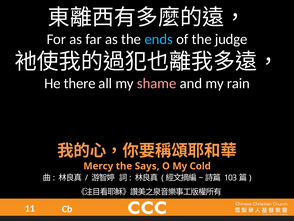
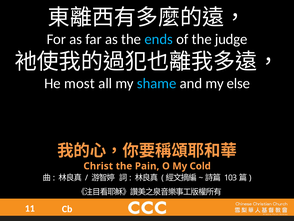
there: there -> most (79, 83)
shame colour: pink -> light blue (157, 83)
rain: rain -> else (238, 83)
Mercy: Mercy -> Christ (98, 166)
Says: Says -> Pain (147, 166)
